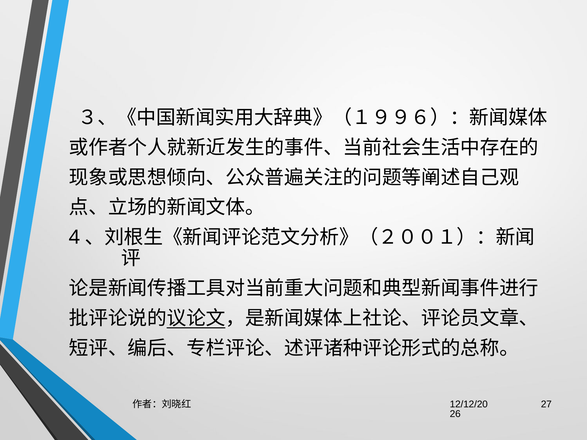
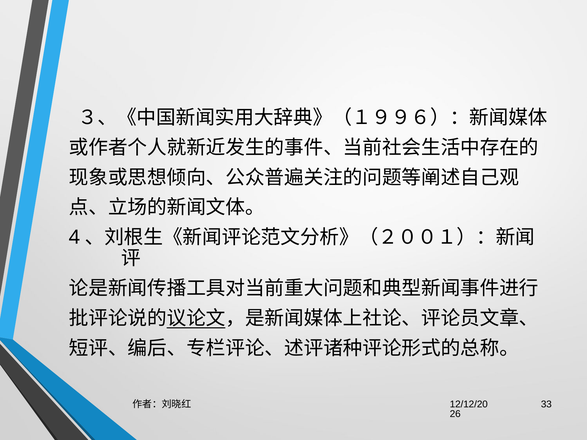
27: 27 -> 33 (546, 405)
